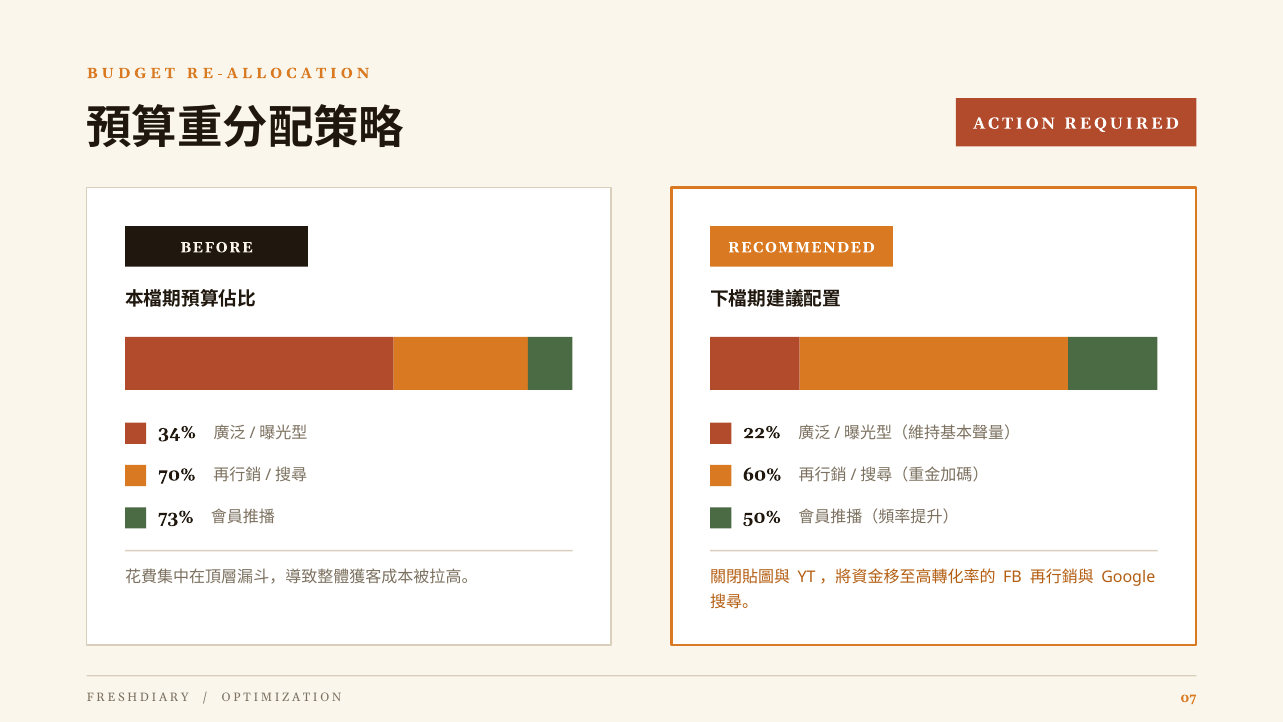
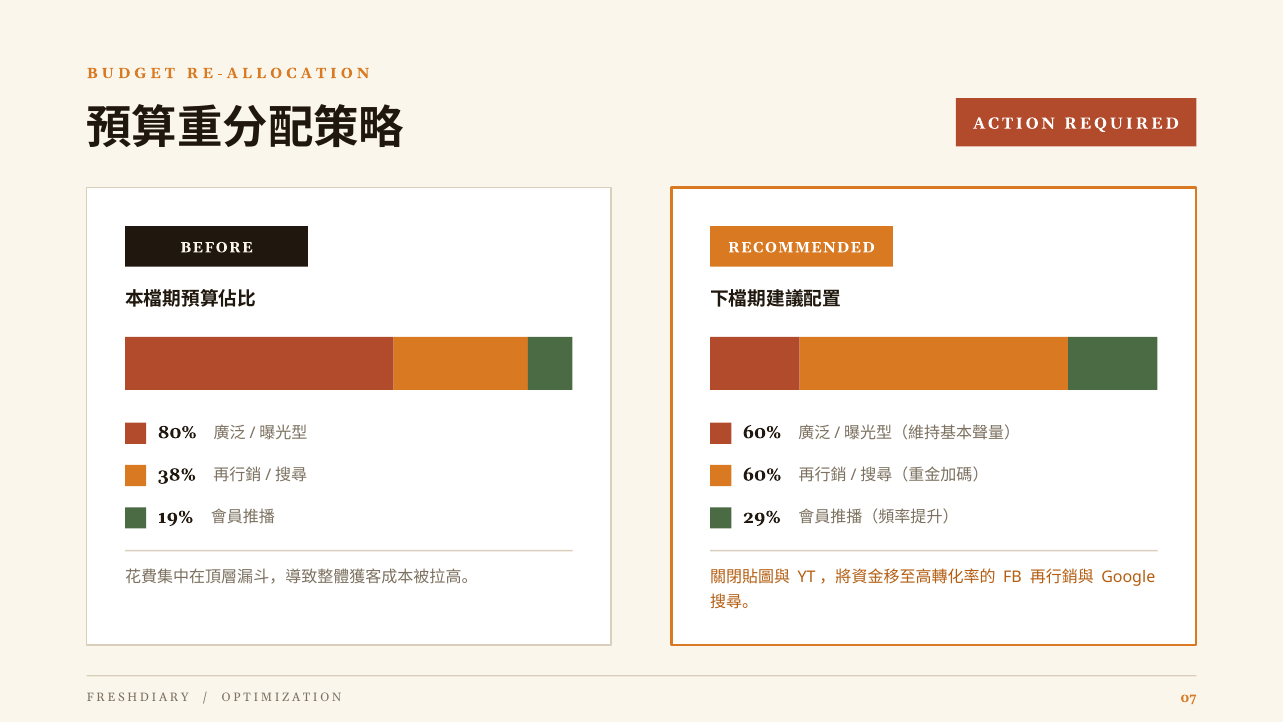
34%: 34% -> 80% (177, 432)
22%: 22% -> 60% (762, 432)
70%: 70% -> 38% (177, 475)
73%: 73% -> 19% (176, 517)
50%: 50% -> 29% (762, 517)
